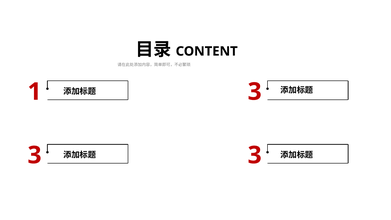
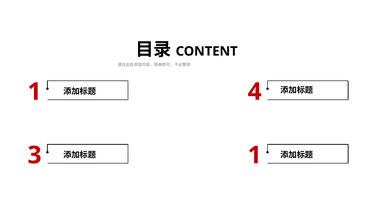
1 3: 3 -> 4 (255, 92)
3: 3 -> 1 (255, 155)
